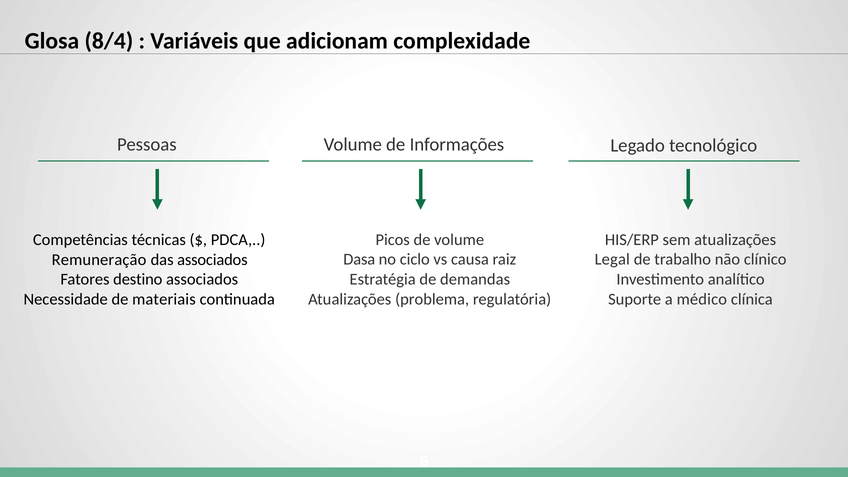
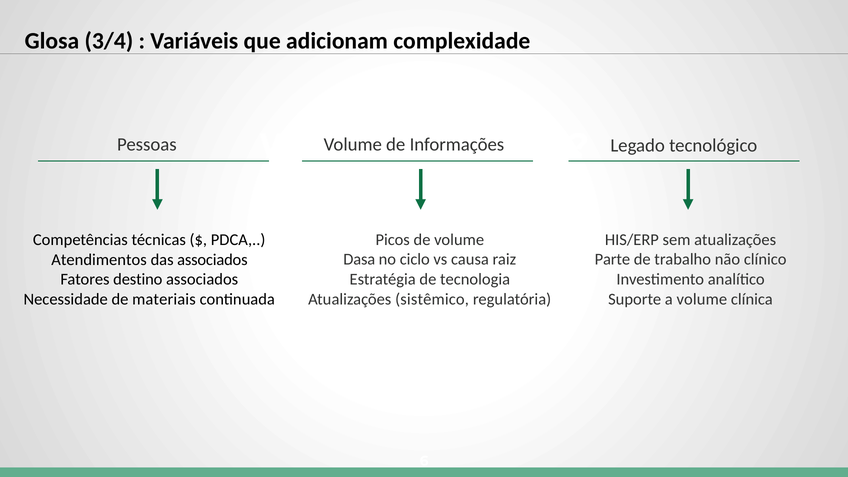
8/4: 8/4 -> 3/4 (109, 41)
Legal: Legal -> Parte (612, 260)
Remuneração: Remuneração -> Atendimentos (99, 260)
demandas: demandas -> tecnologia (475, 279)
problema: problema -> sistêmico (432, 299)
a médico: médico -> volume (702, 299)
